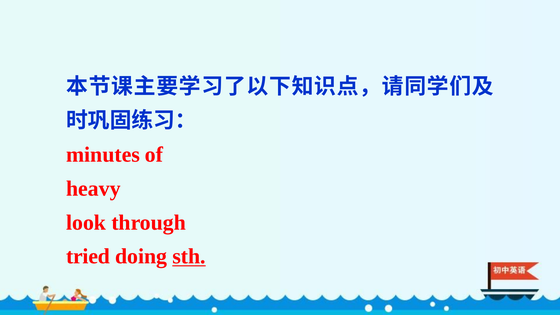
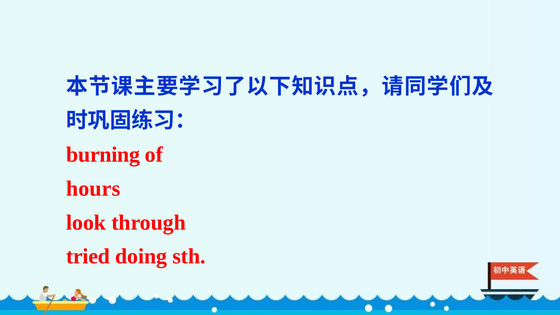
minutes: minutes -> burning (103, 155)
heavy: heavy -> hours (93, 189)
sth underline: present -> none (189, 256)
